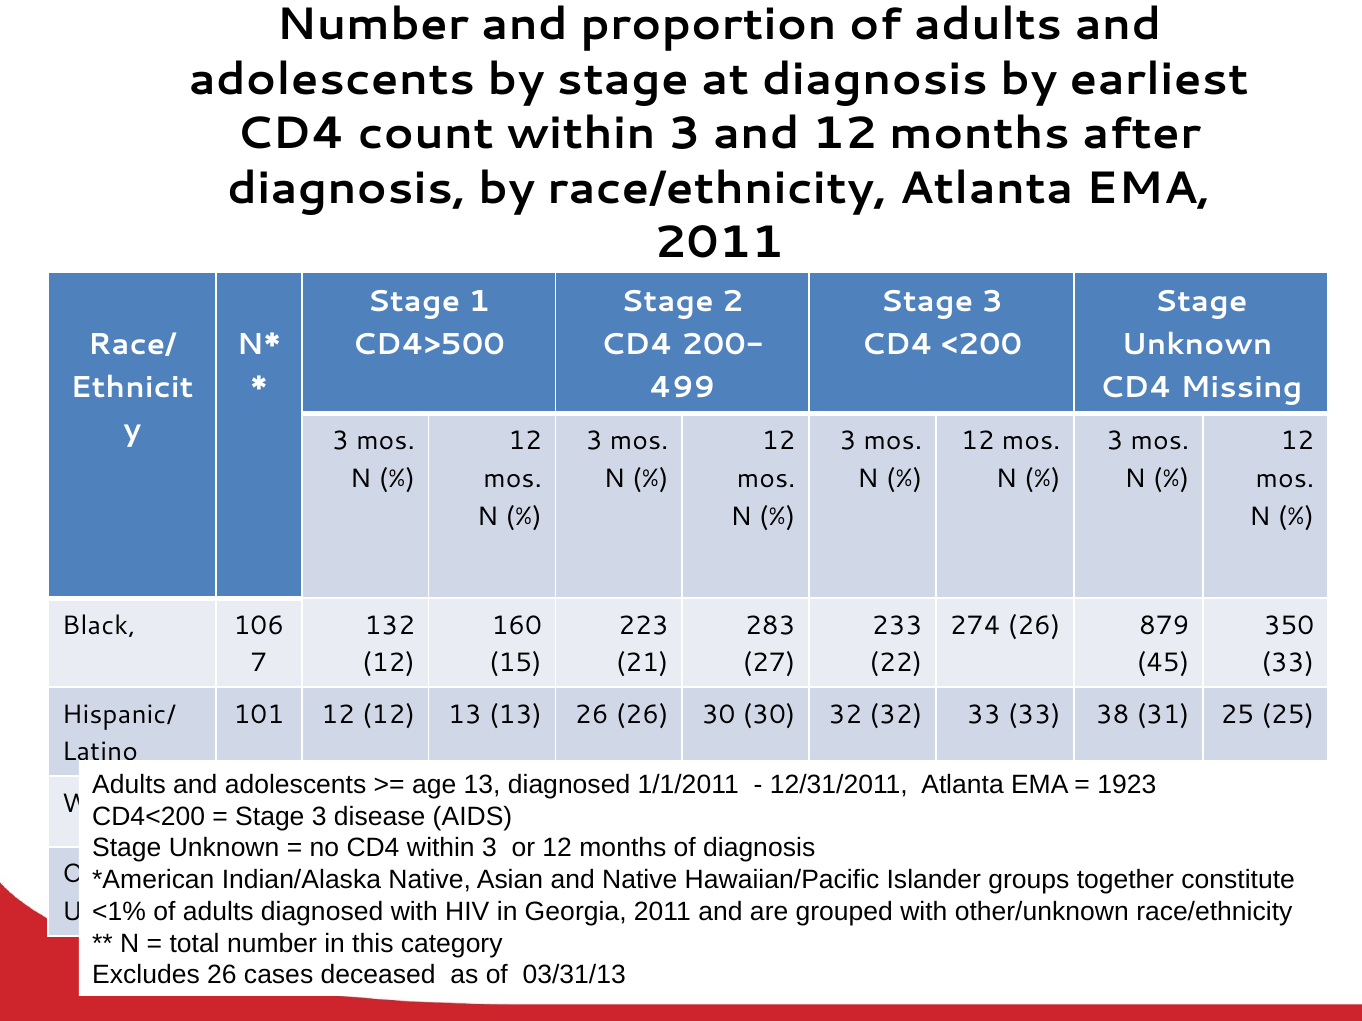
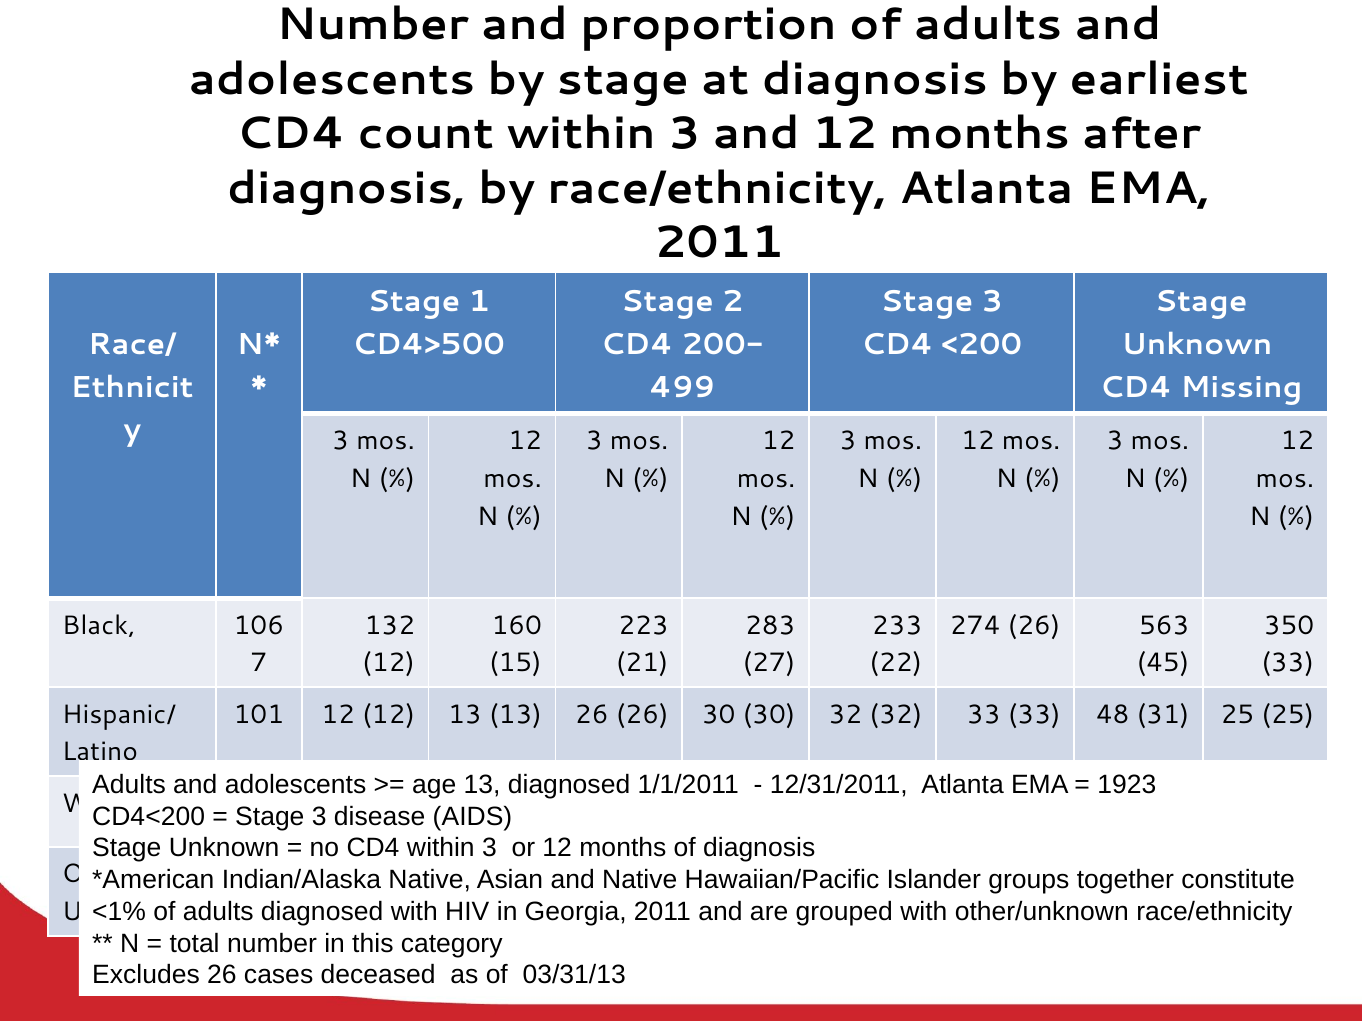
879: 879 -> 563 (1164, 626)
33 38: 38 -> 48 (1113, 715)
